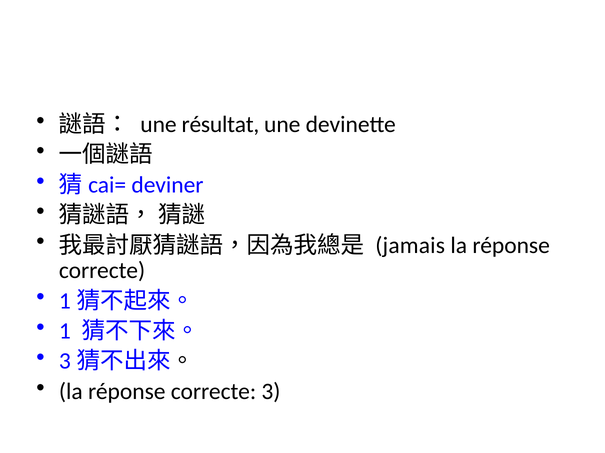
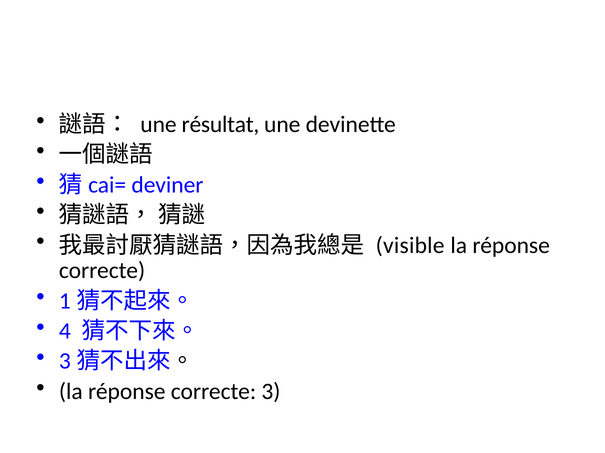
jamais: jamais -> visible (410, 246)
1: 1 -> 4 (65, 332)
